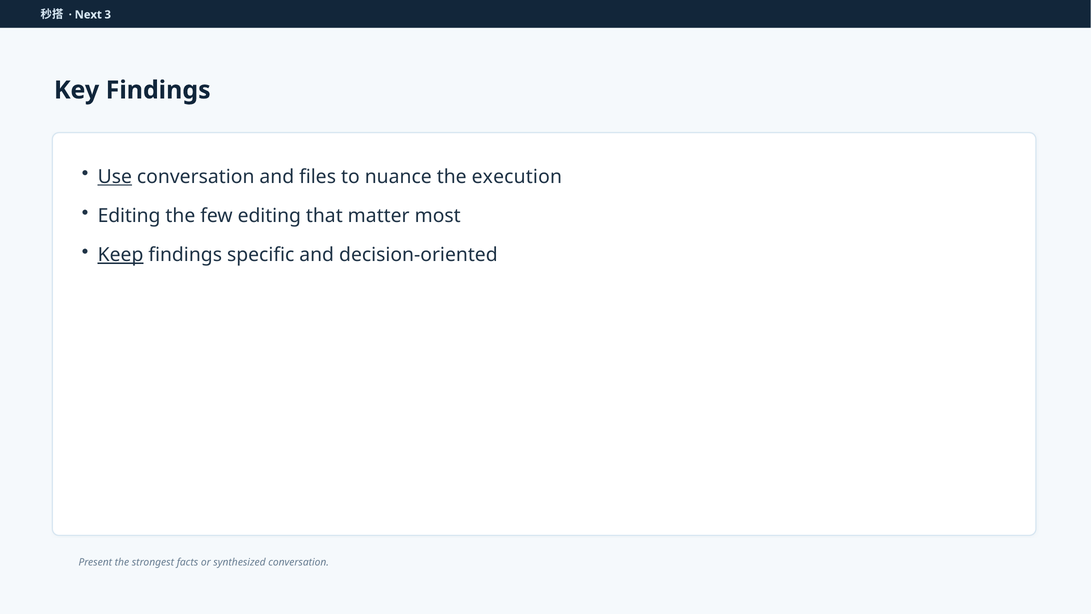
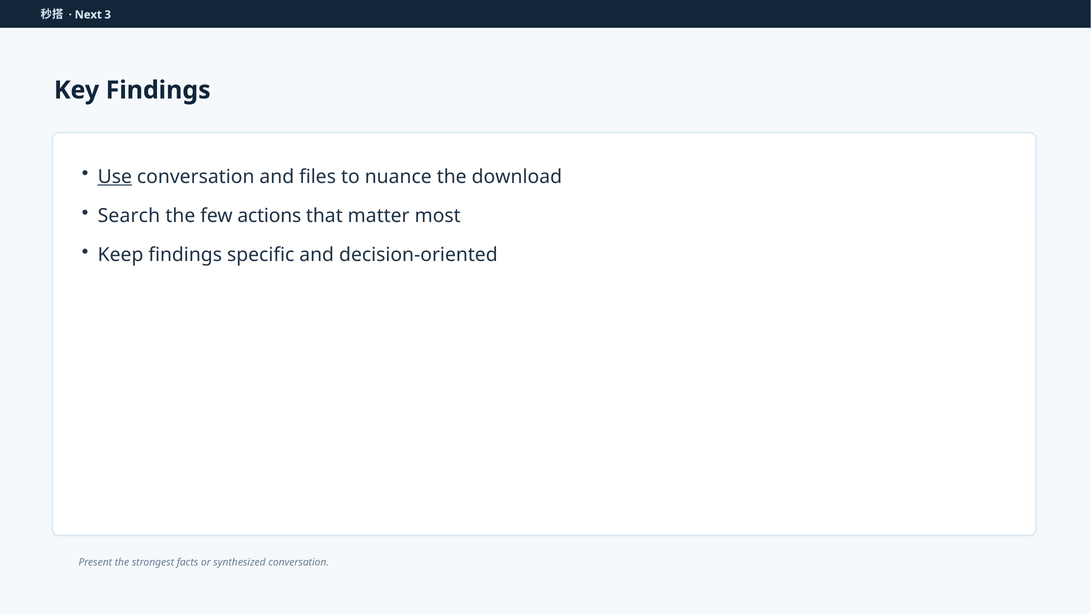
execution: execution -> download (517, 177)
Editing: Editing -> Search (129, 216)
few editing: editing -> actions (269, 216)
Keep underline: present -> none (121, 255)
